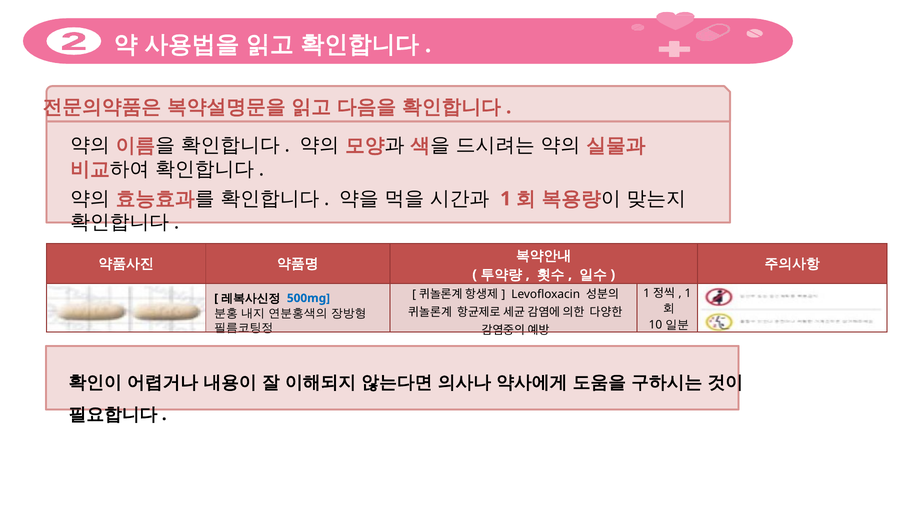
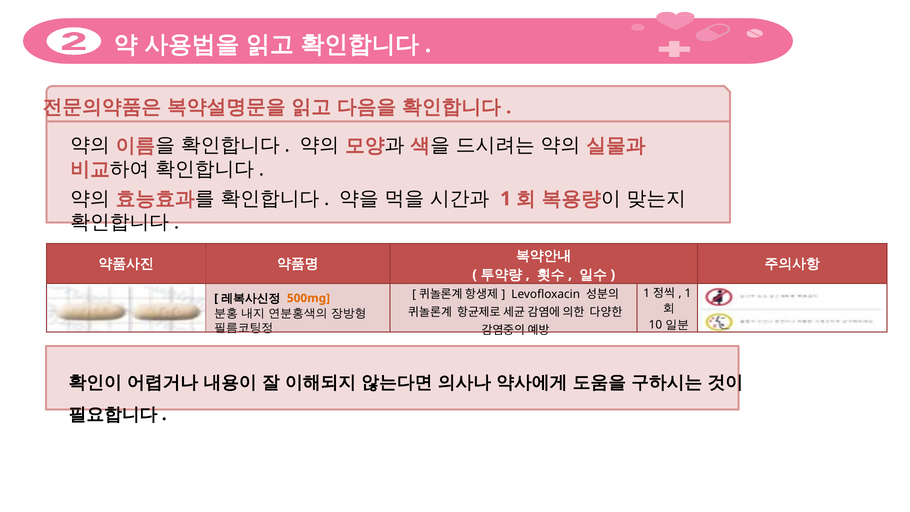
500mg colour: blue -> orange (308, 298)
